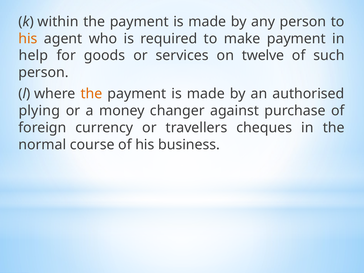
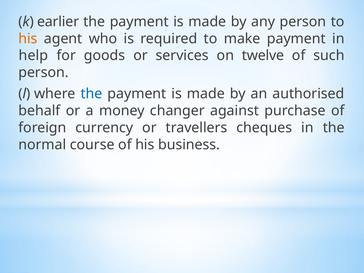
within: within -> earlier (58, 22)
the colour: orange -> blue (91, 94)
plying: plying -> behalf (39, 111)
